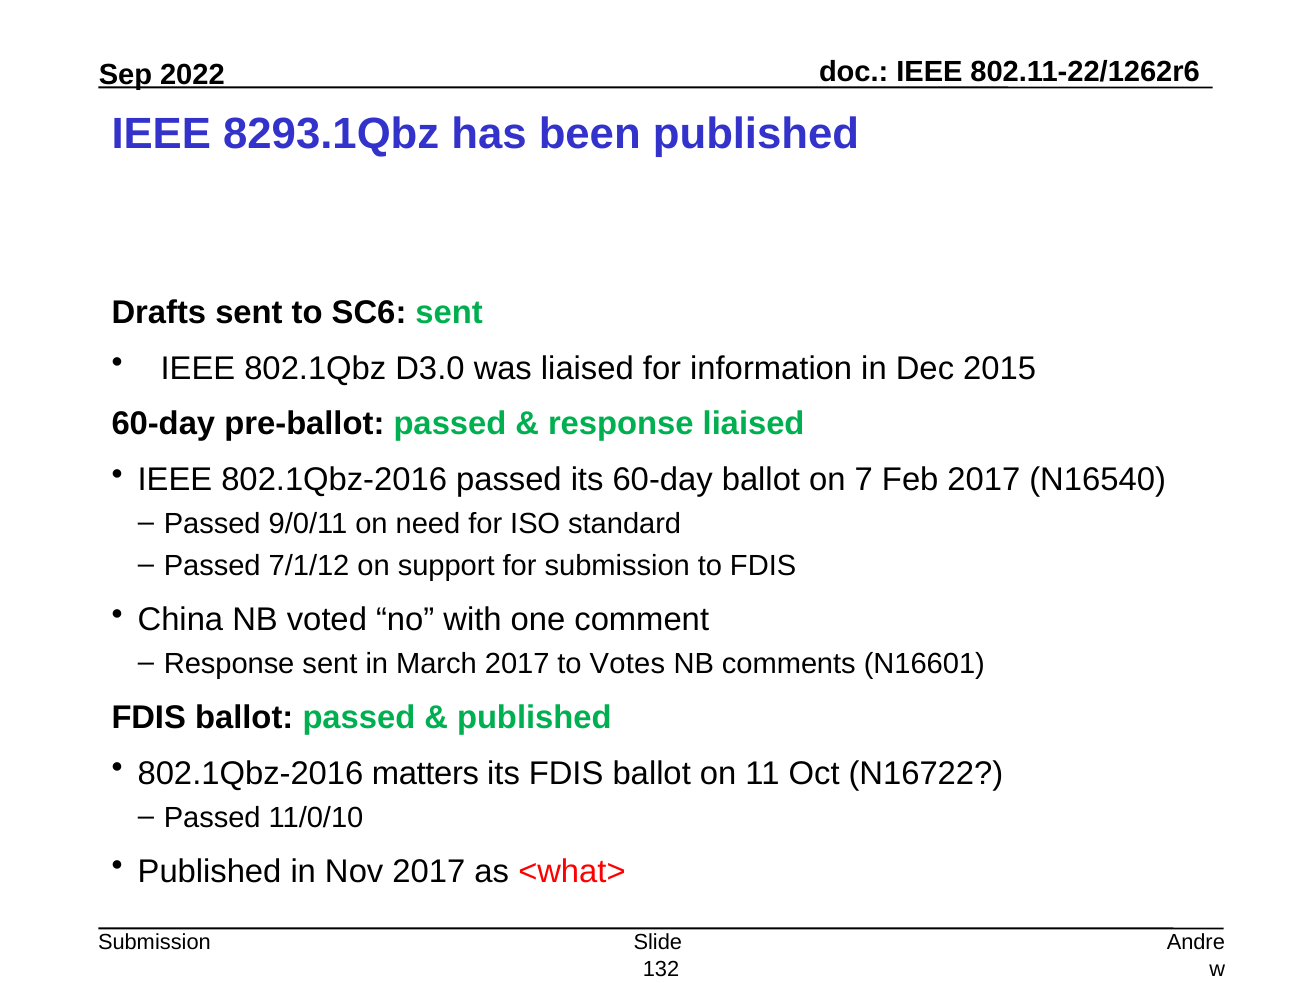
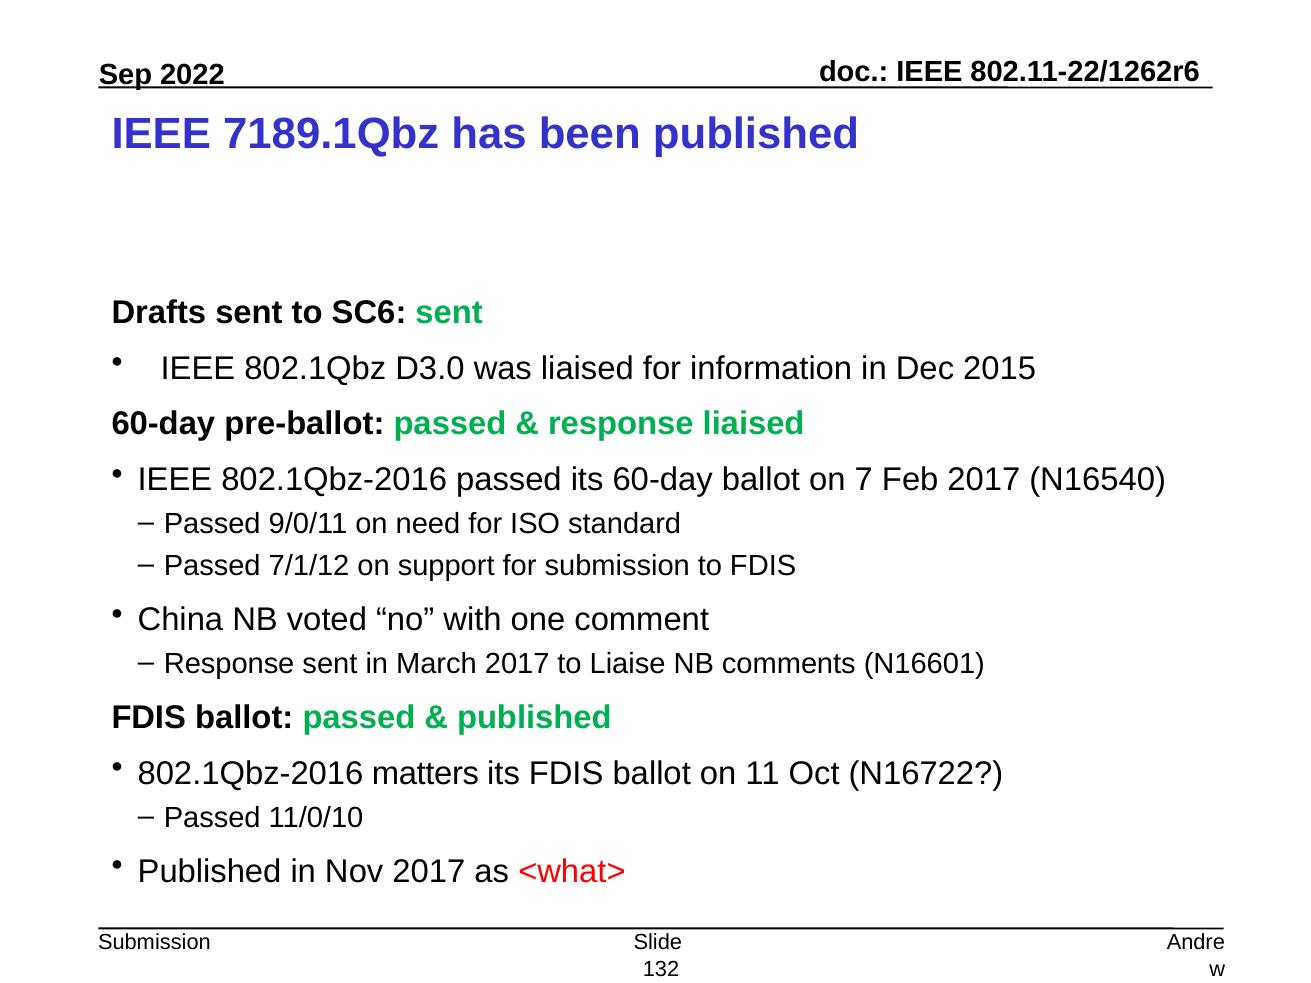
8293.1Qbz: 8293.1Qbz -> 7189.1Qbz (331, 134)
Votes: Votes -> Liaise (628, 664)
